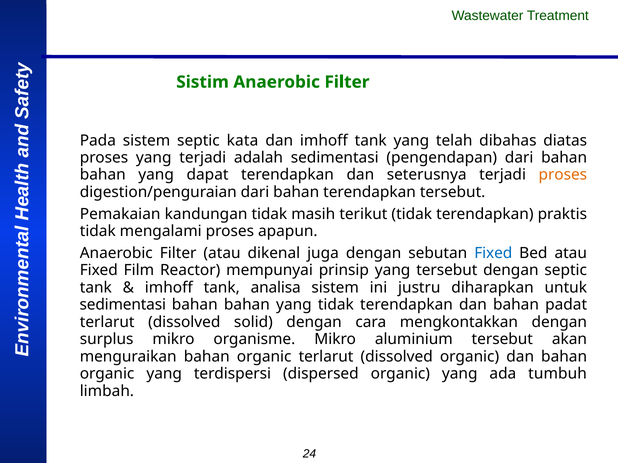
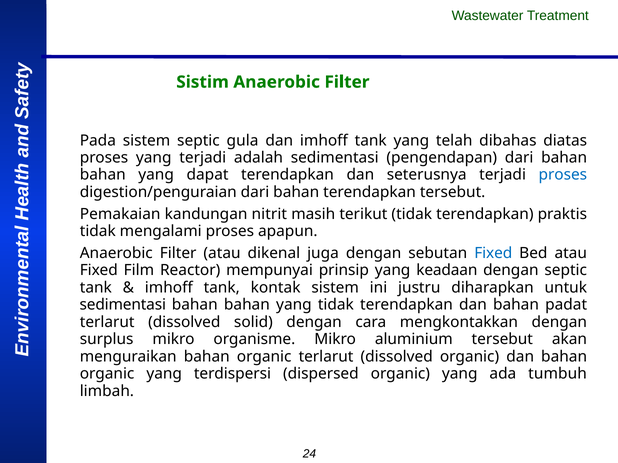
kata: kata -> gula (243, 141)
proses colour: orange -> blue (563, 175)
kandungan tidak: tidak -> nitrit (269, 214)
yang tersebut: tersebut -> keadaan (447, 271)
analisa: analisa -> kontak (276, 288)
